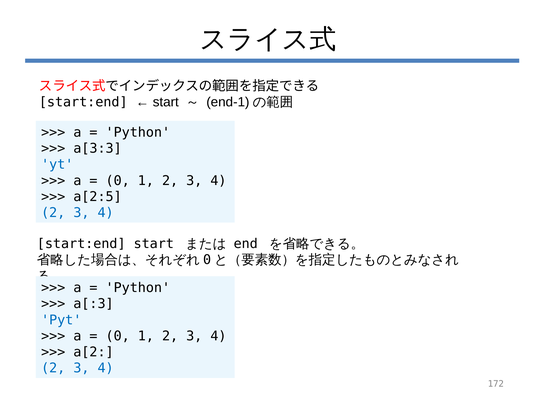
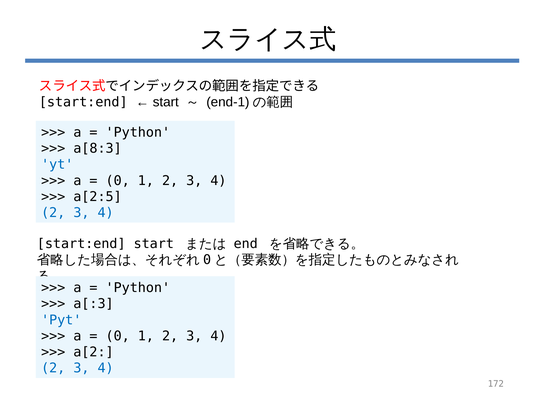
a[3:3: a[3:3 -> a[8:3 (98, 148)
